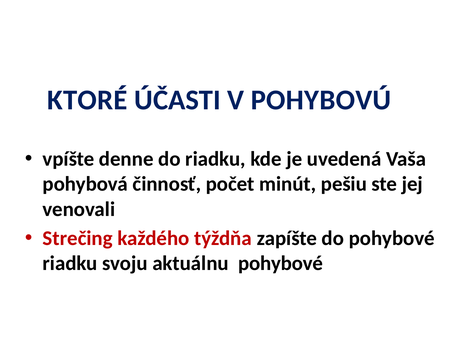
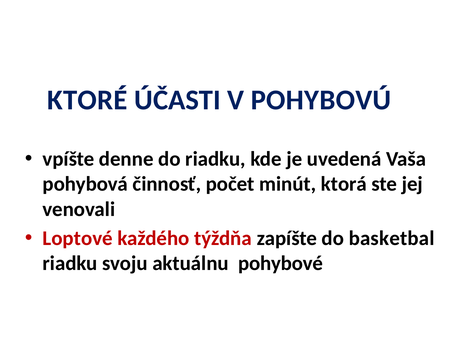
pešiu: pešiu -> ktorá (344, 184)
Strečing: Strečing -> Loptové (78, 238)
do pohybové: pohybové -> basketbal (392, 238)
